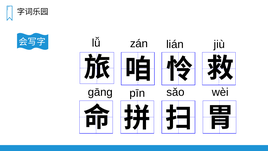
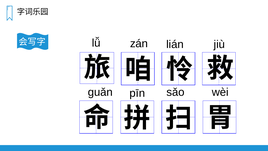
ɡānɡ: ɡānɡ -> ɡuǎn (100, 92)
